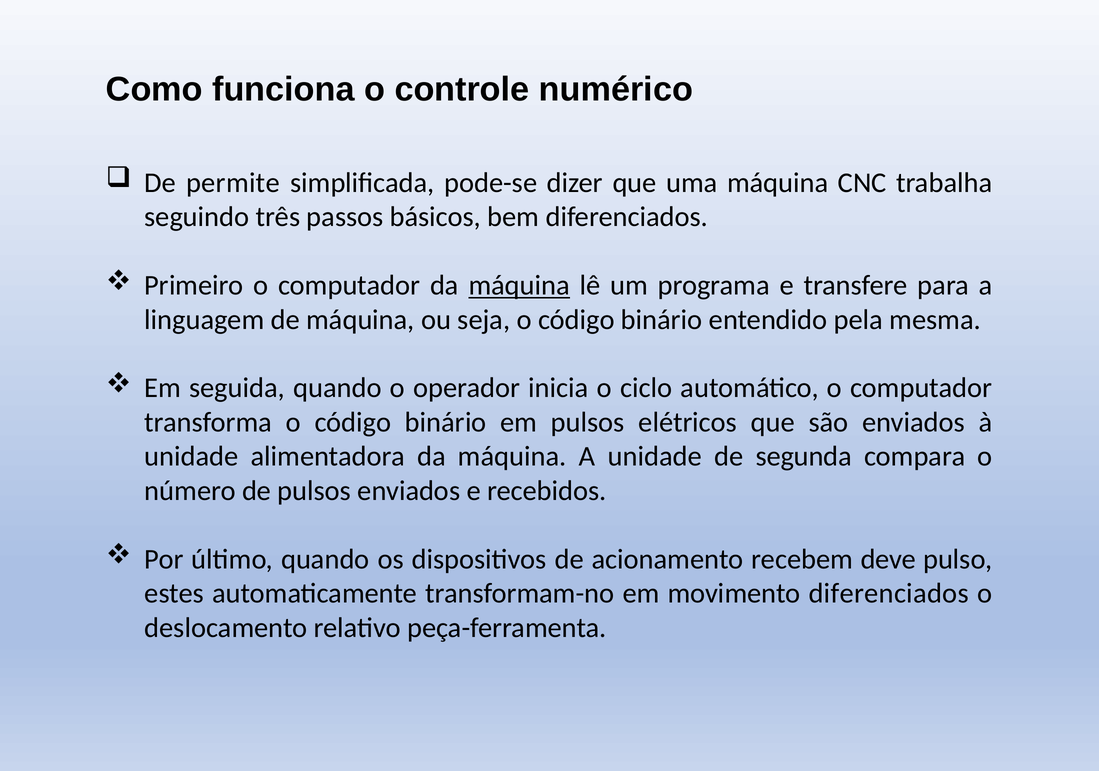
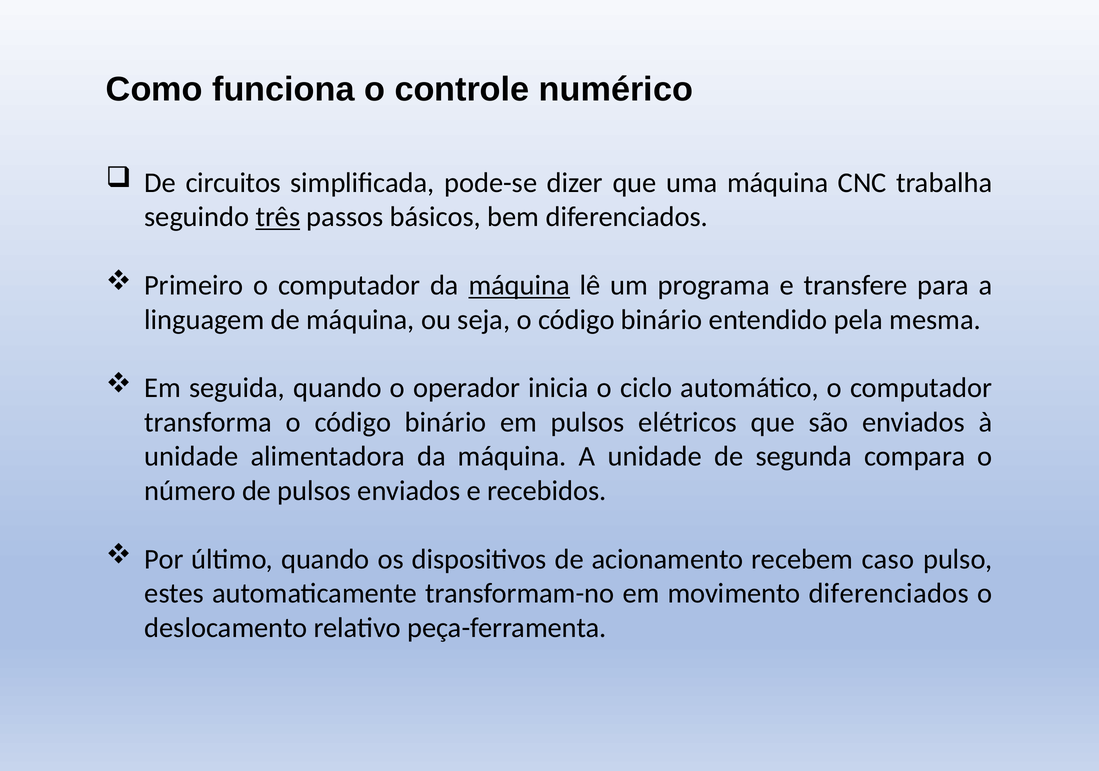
permite: permite -> circuitos (233, 183)
três underline: none -> present (278, 217)
deve: deve -> caso (888, 559)
